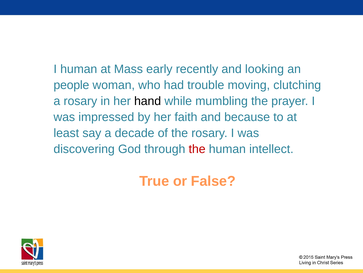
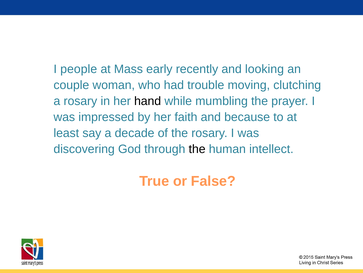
I human: human -> people (79, 69)
people: people -> couple (71, 85)
the colour: red -> black (197, 149)
